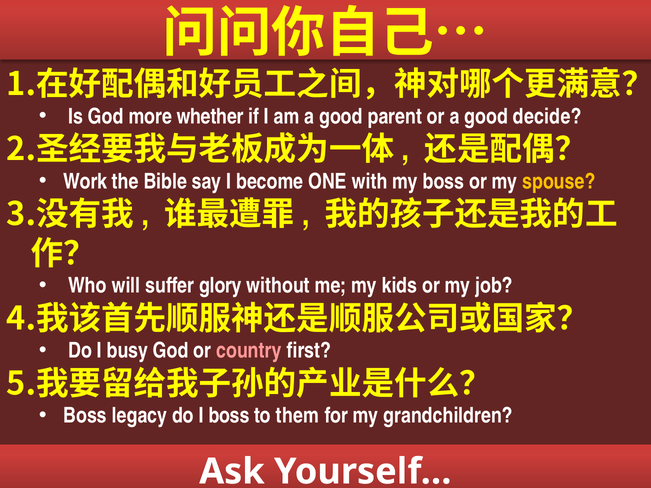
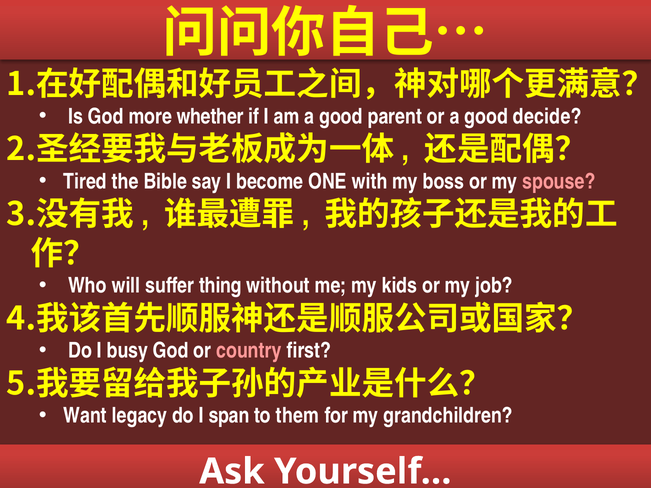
Work: Work -> Tired (85, 182)
spouse colour: yellow -> pink (559, 182)
glory: glory -> thing (220, 286)
Boss: Boss -> Want (85, 416)
I boss: boss -> span (229, 416)
